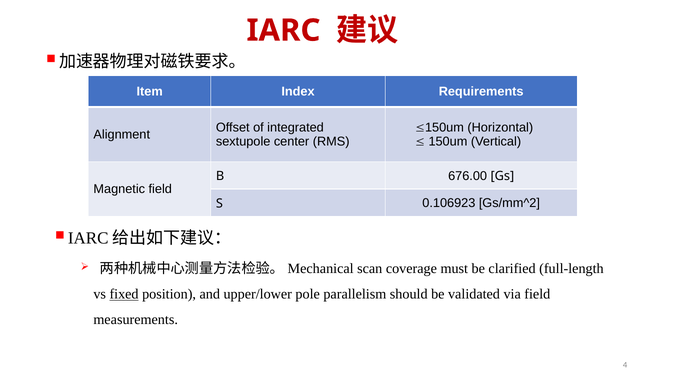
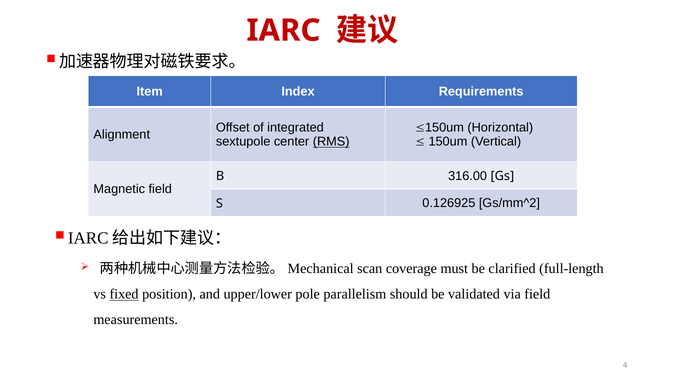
RMS underline: none -> present (331, 142)
676.00: 676.00 -> 316.00 (468, 176)
0.106923: 0.106923 -> 0.126925 (449, 203)
